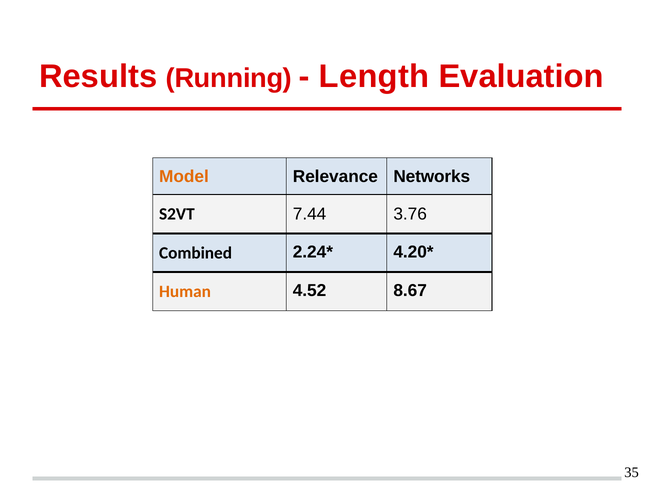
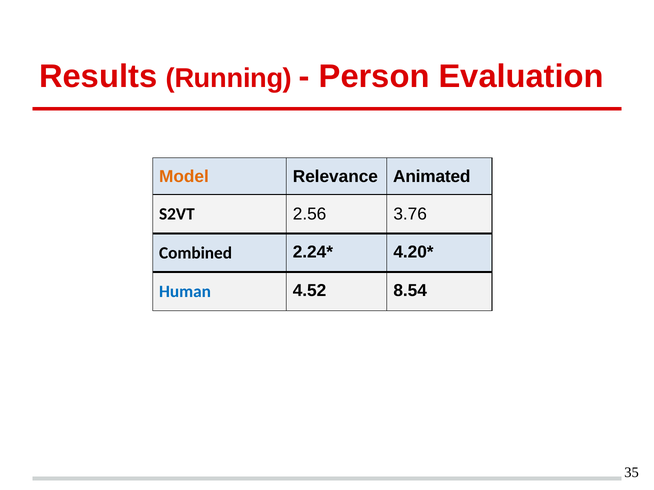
Length: Length -> Person (374, 77)
Networks: Networks -> Animated (432, 177)
7.44: 7.44 -> 2.56 (310, 214)
Human colour: orange -> blue (185, 292)
8.67: 8.67 -> 8.54 (410, 291)
